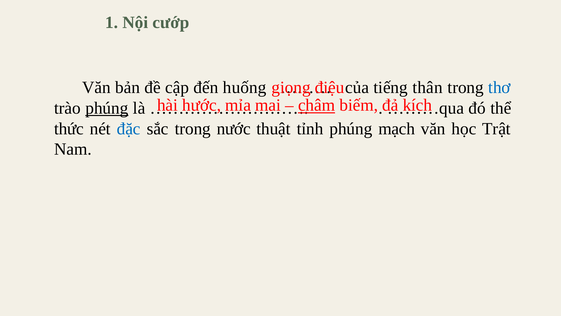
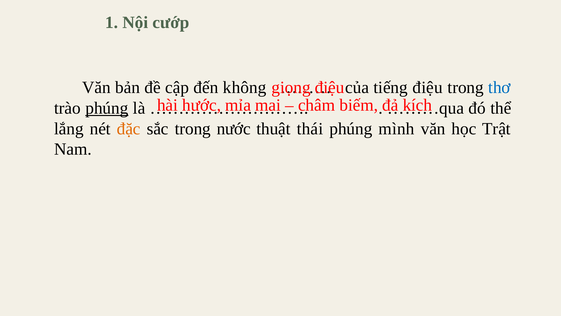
huống: huống -> không (245, 87)
tiếng thân: thân -> điệu (428, 87)
châm underline: present -> none (317, 105)
thức: thức -> lắng (69, 129)
đặc colour: blue -> orange (129, 129)
tỉnh: tỉnh -> thái (310, 129)
mạch: mạch -> mình (396, 129)
